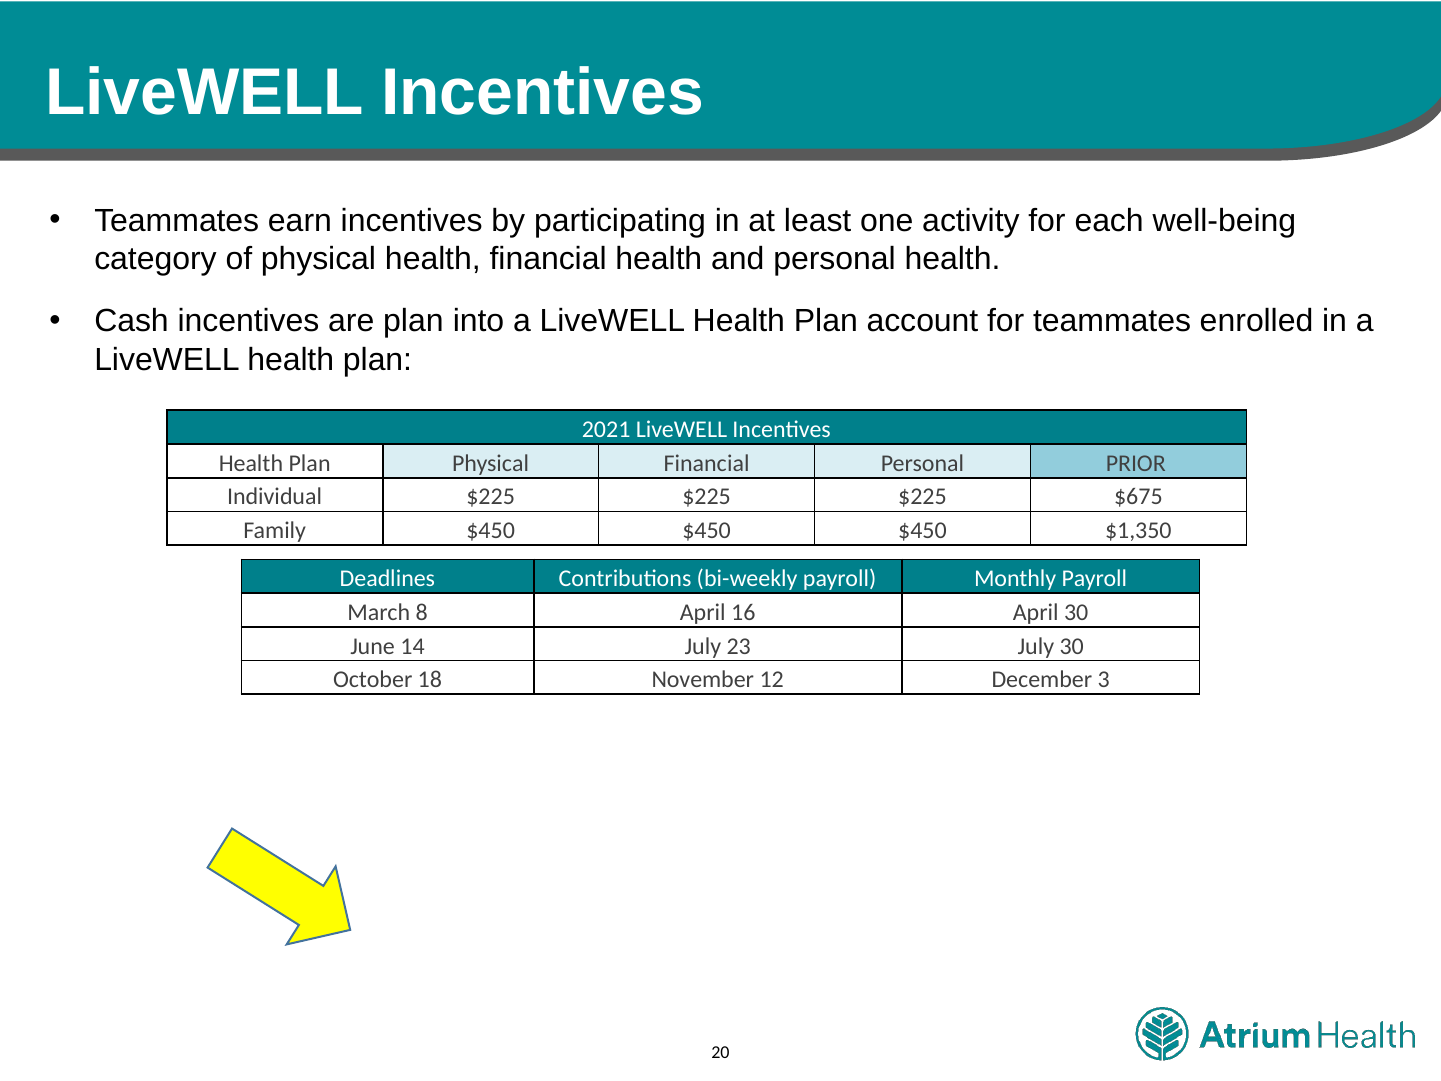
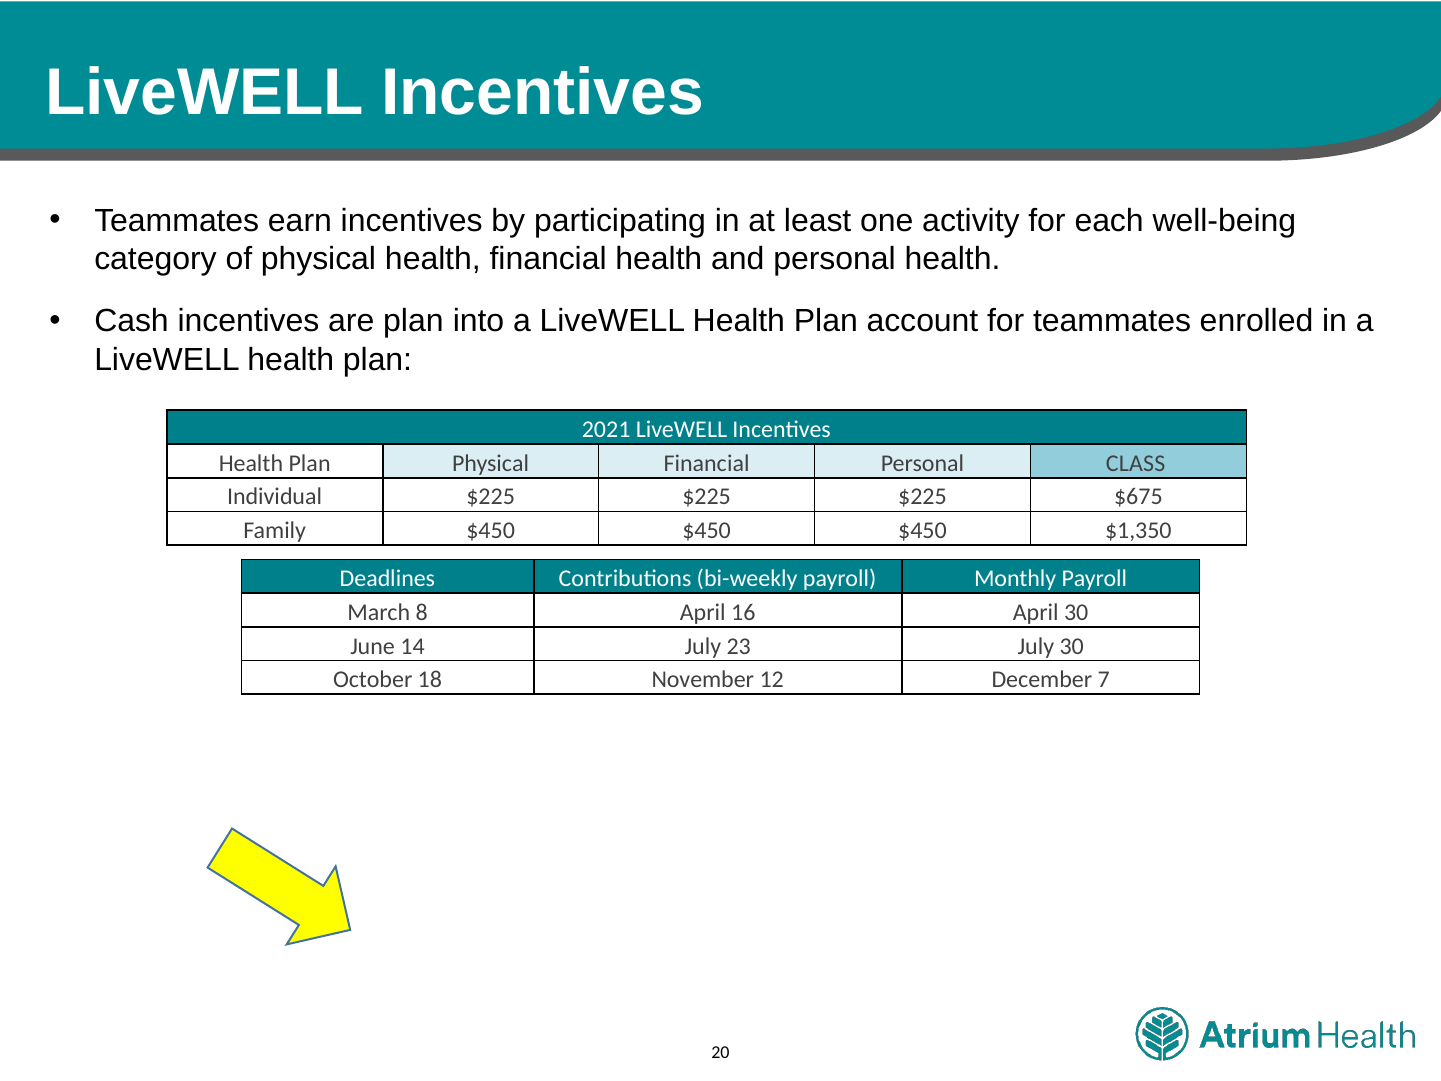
PRIOR: PRIOR -> CLASS (1136, 463)
3: 3 -> 7 (1104, 680)
